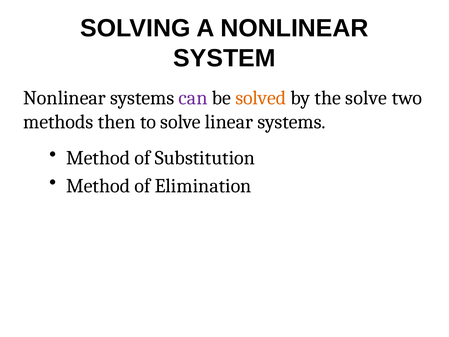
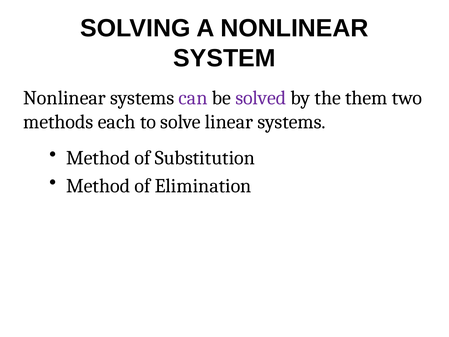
solved colour: orange -> purple (261, 98)
the solve: solve -> them (366, 98)
then: then -> each (117, 122)
